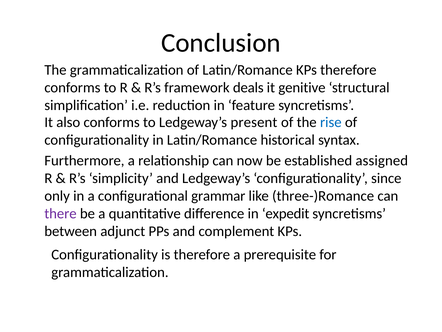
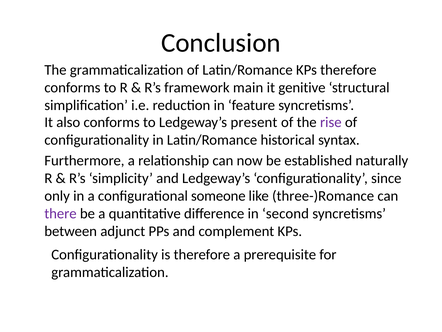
deals: deals -> main (248, 88)
rise colour: blue -> purple (331, 122)
assigned: assigned -> naturally (382, 160)
grammar: grammar -> someone (218, 196)
expedit: expedit -> second (286, 213)
